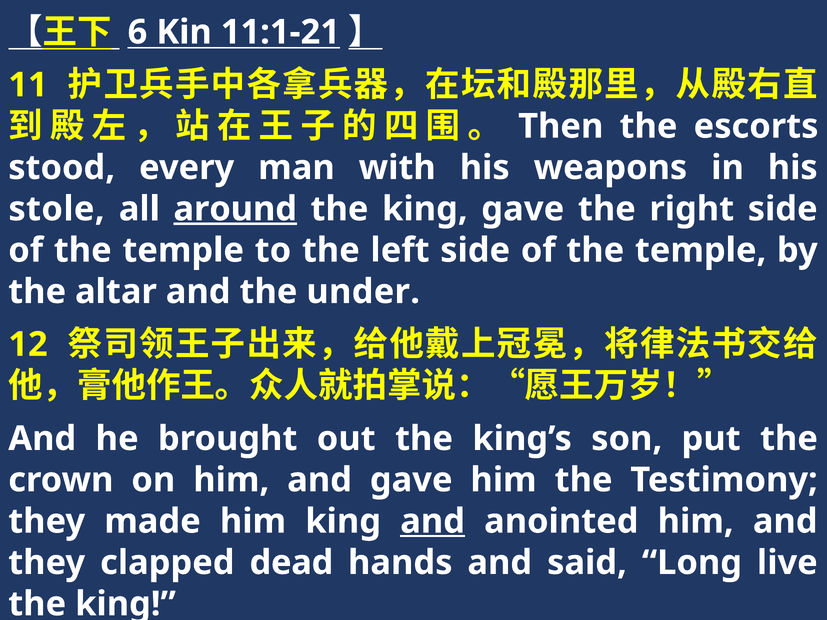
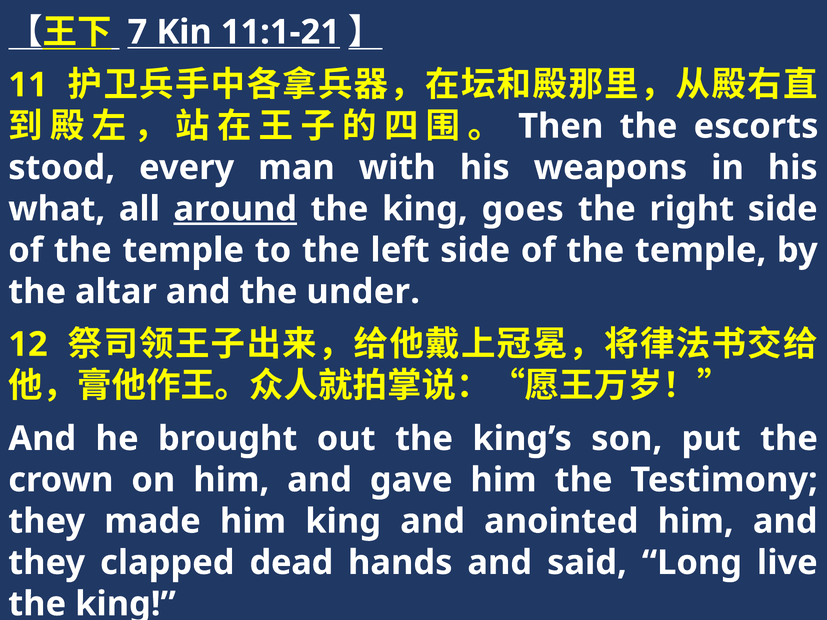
6: 6 -> 7 (137, 32)
stole: stole -> what (57, 209)
king gave: gave -> goes (523, 209)
and underline: present -> none (433, 521)
